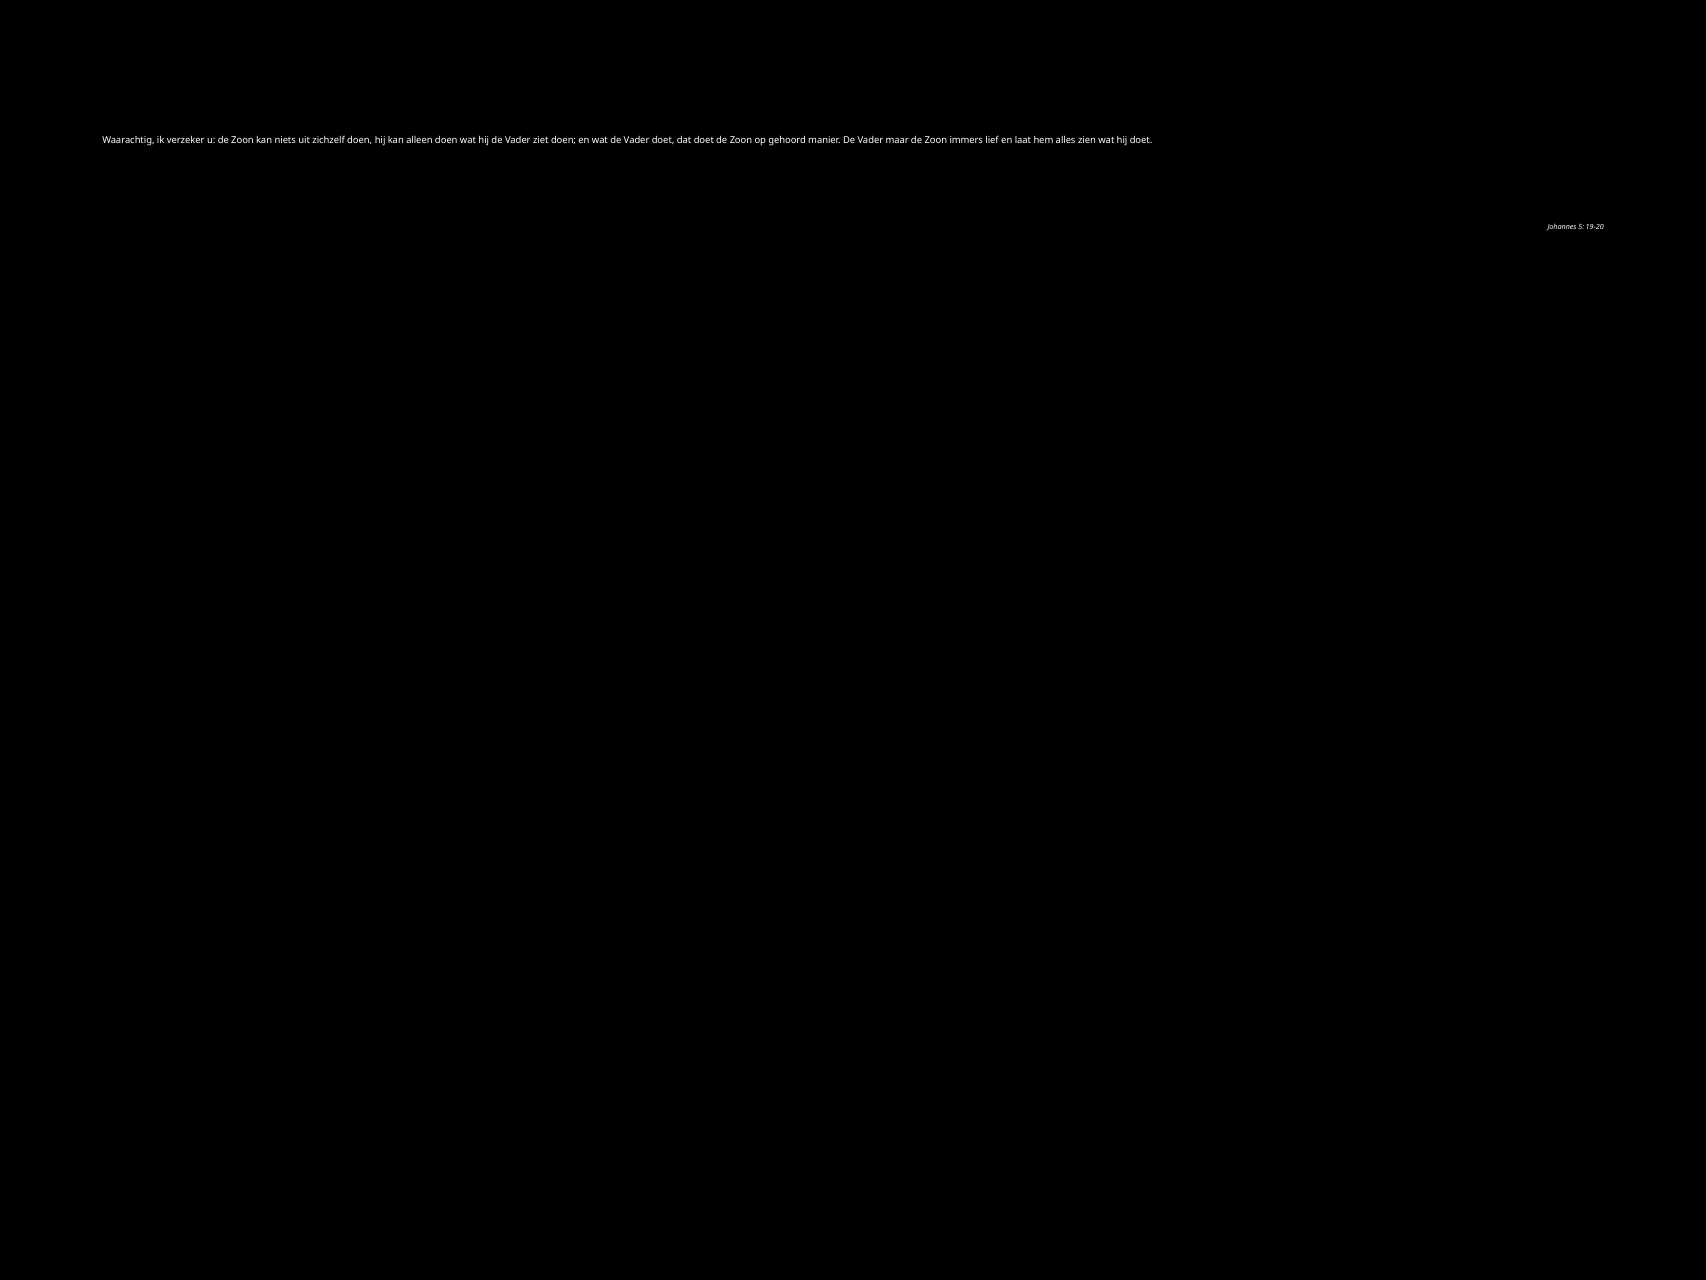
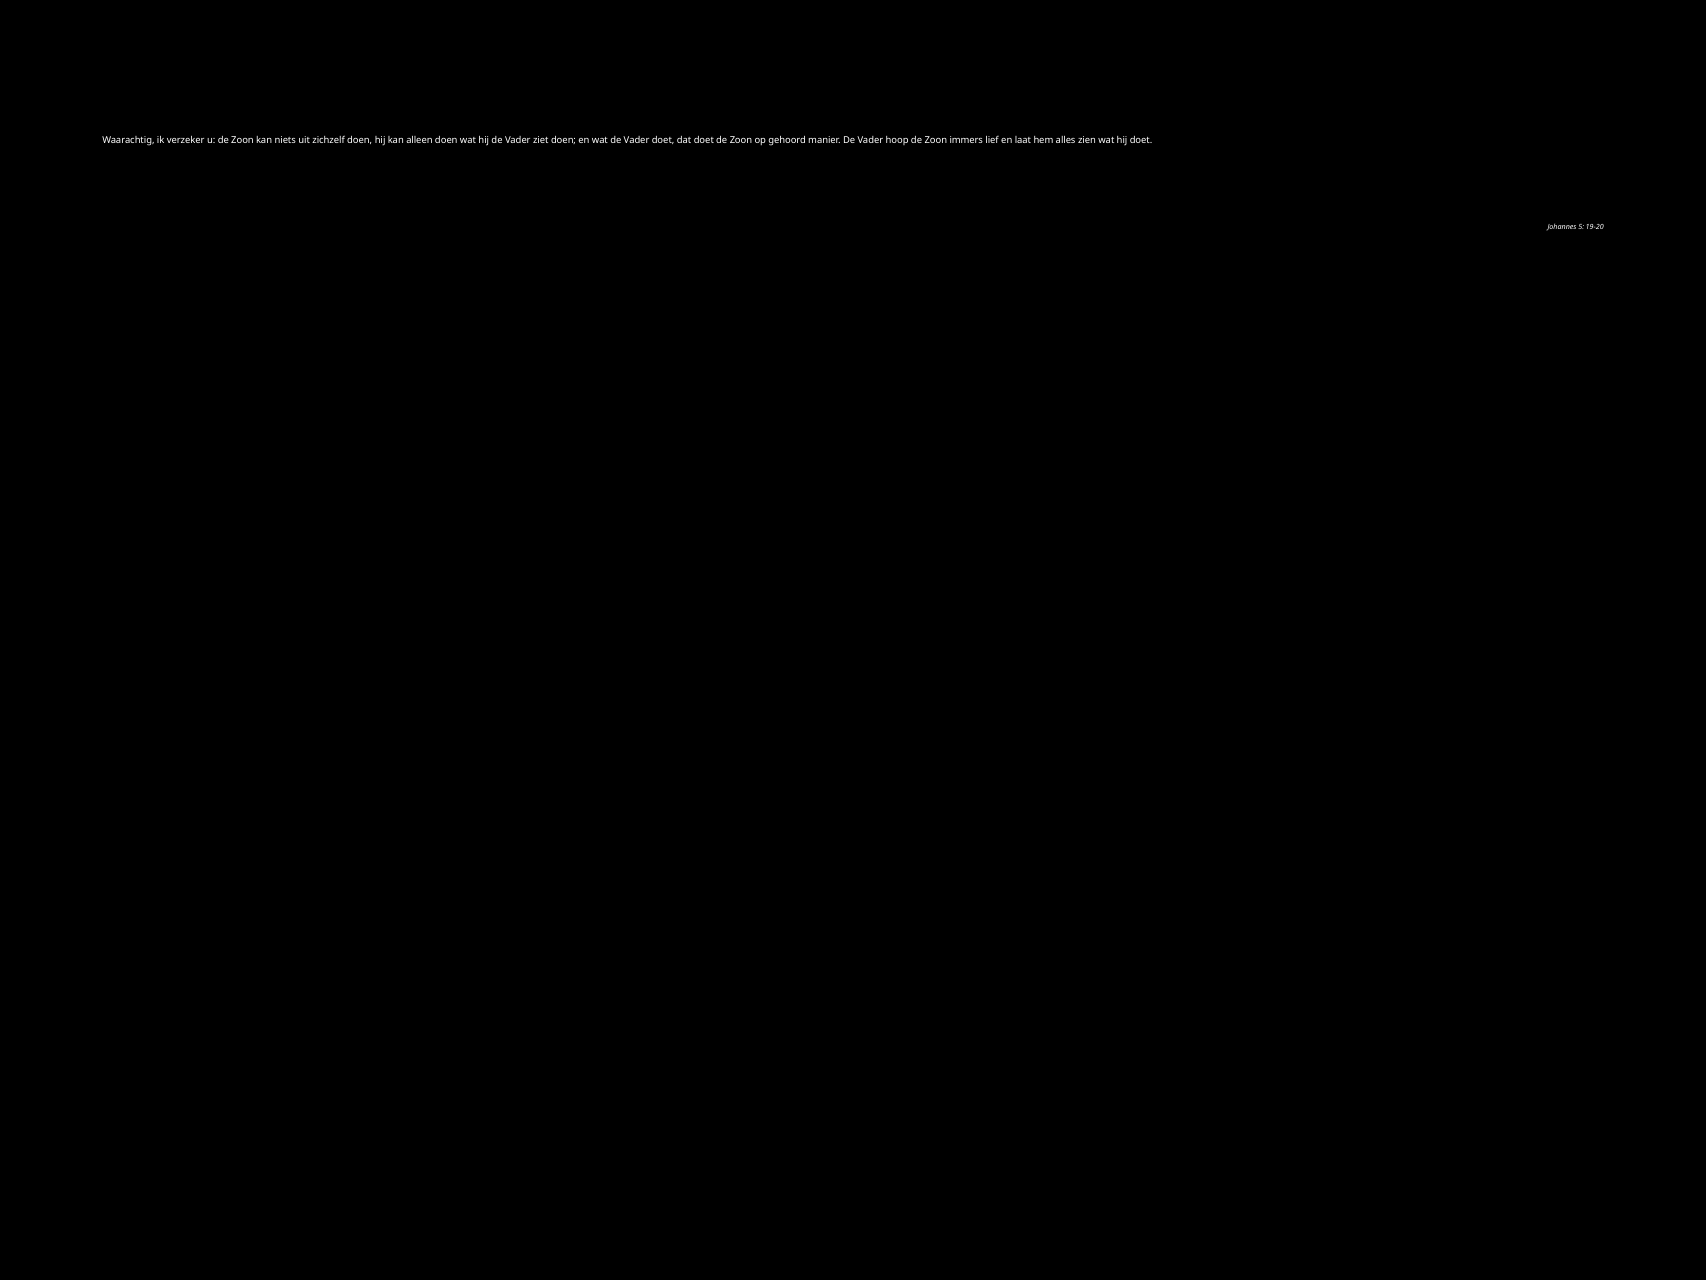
maar: maar -> hoop (897, 140)
